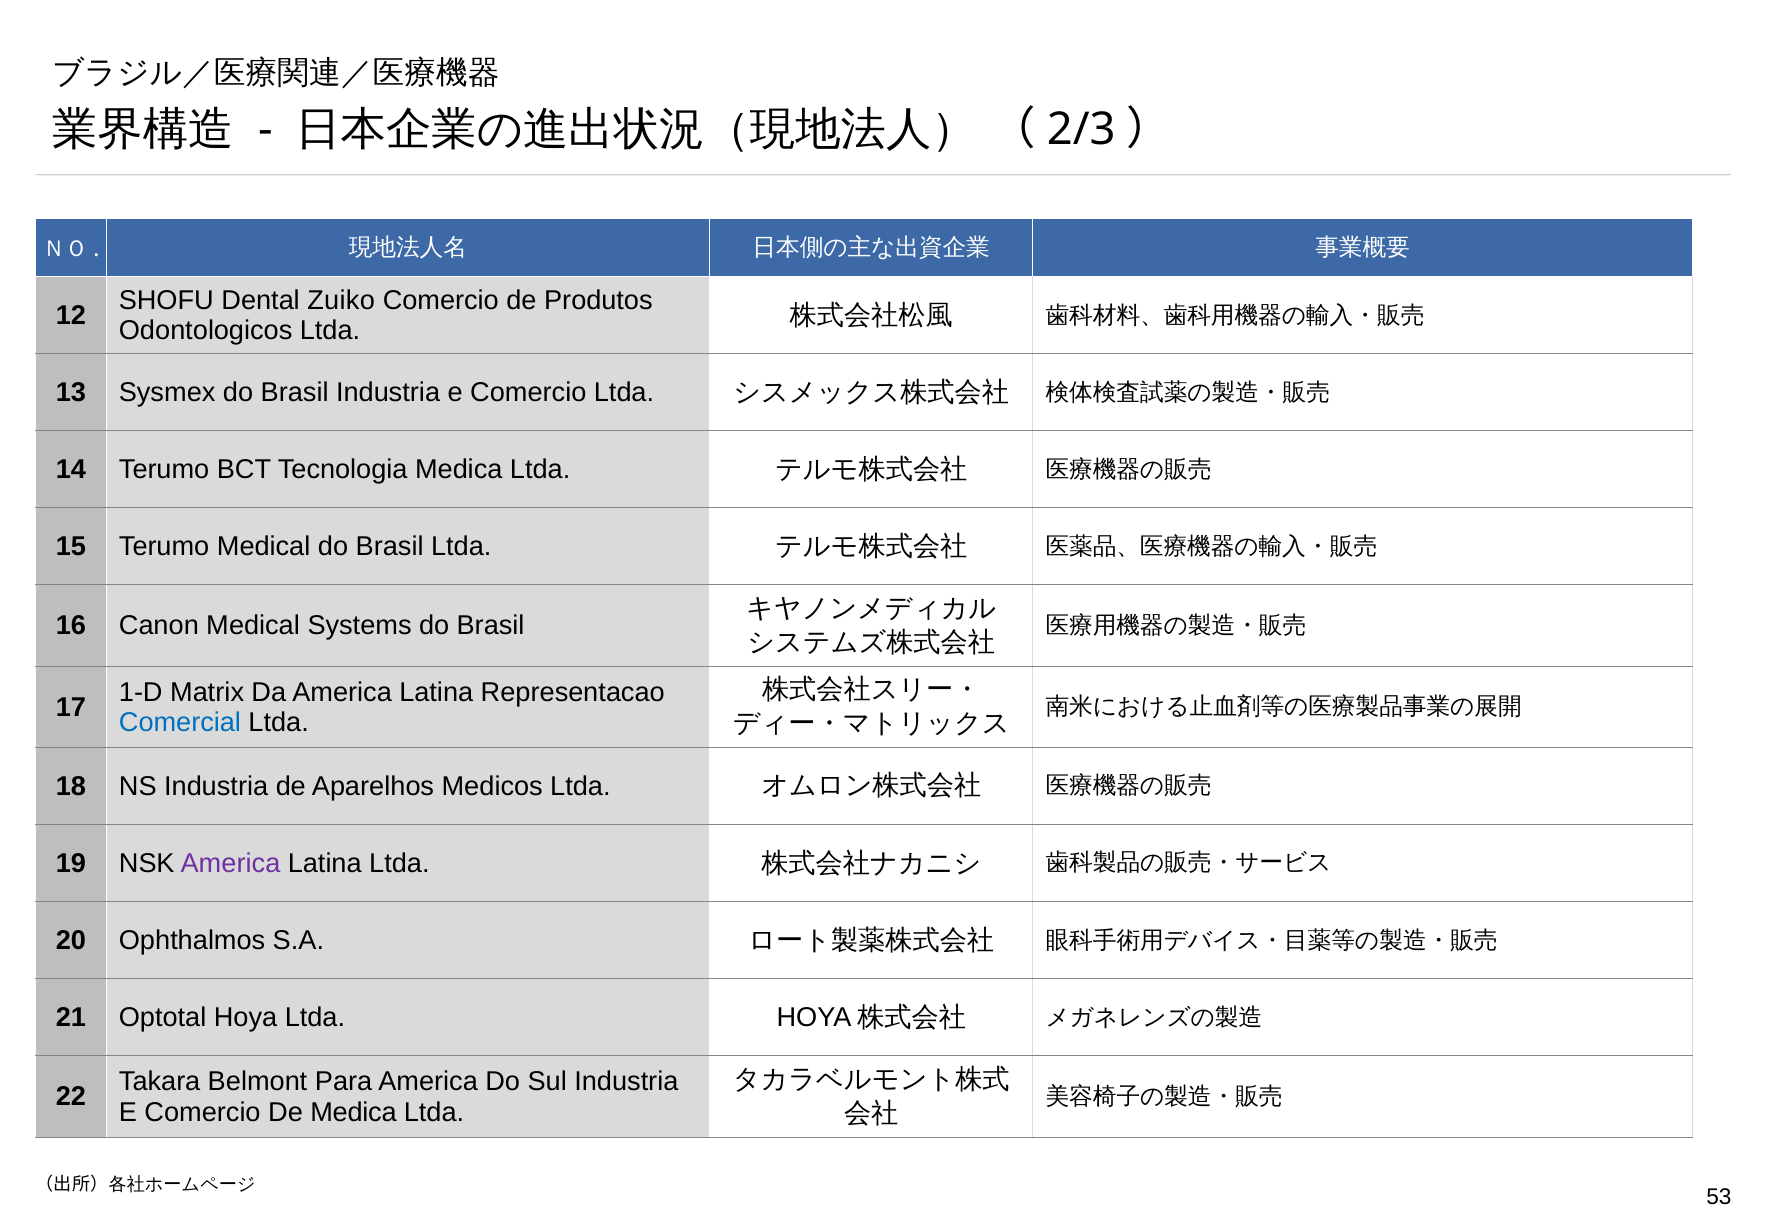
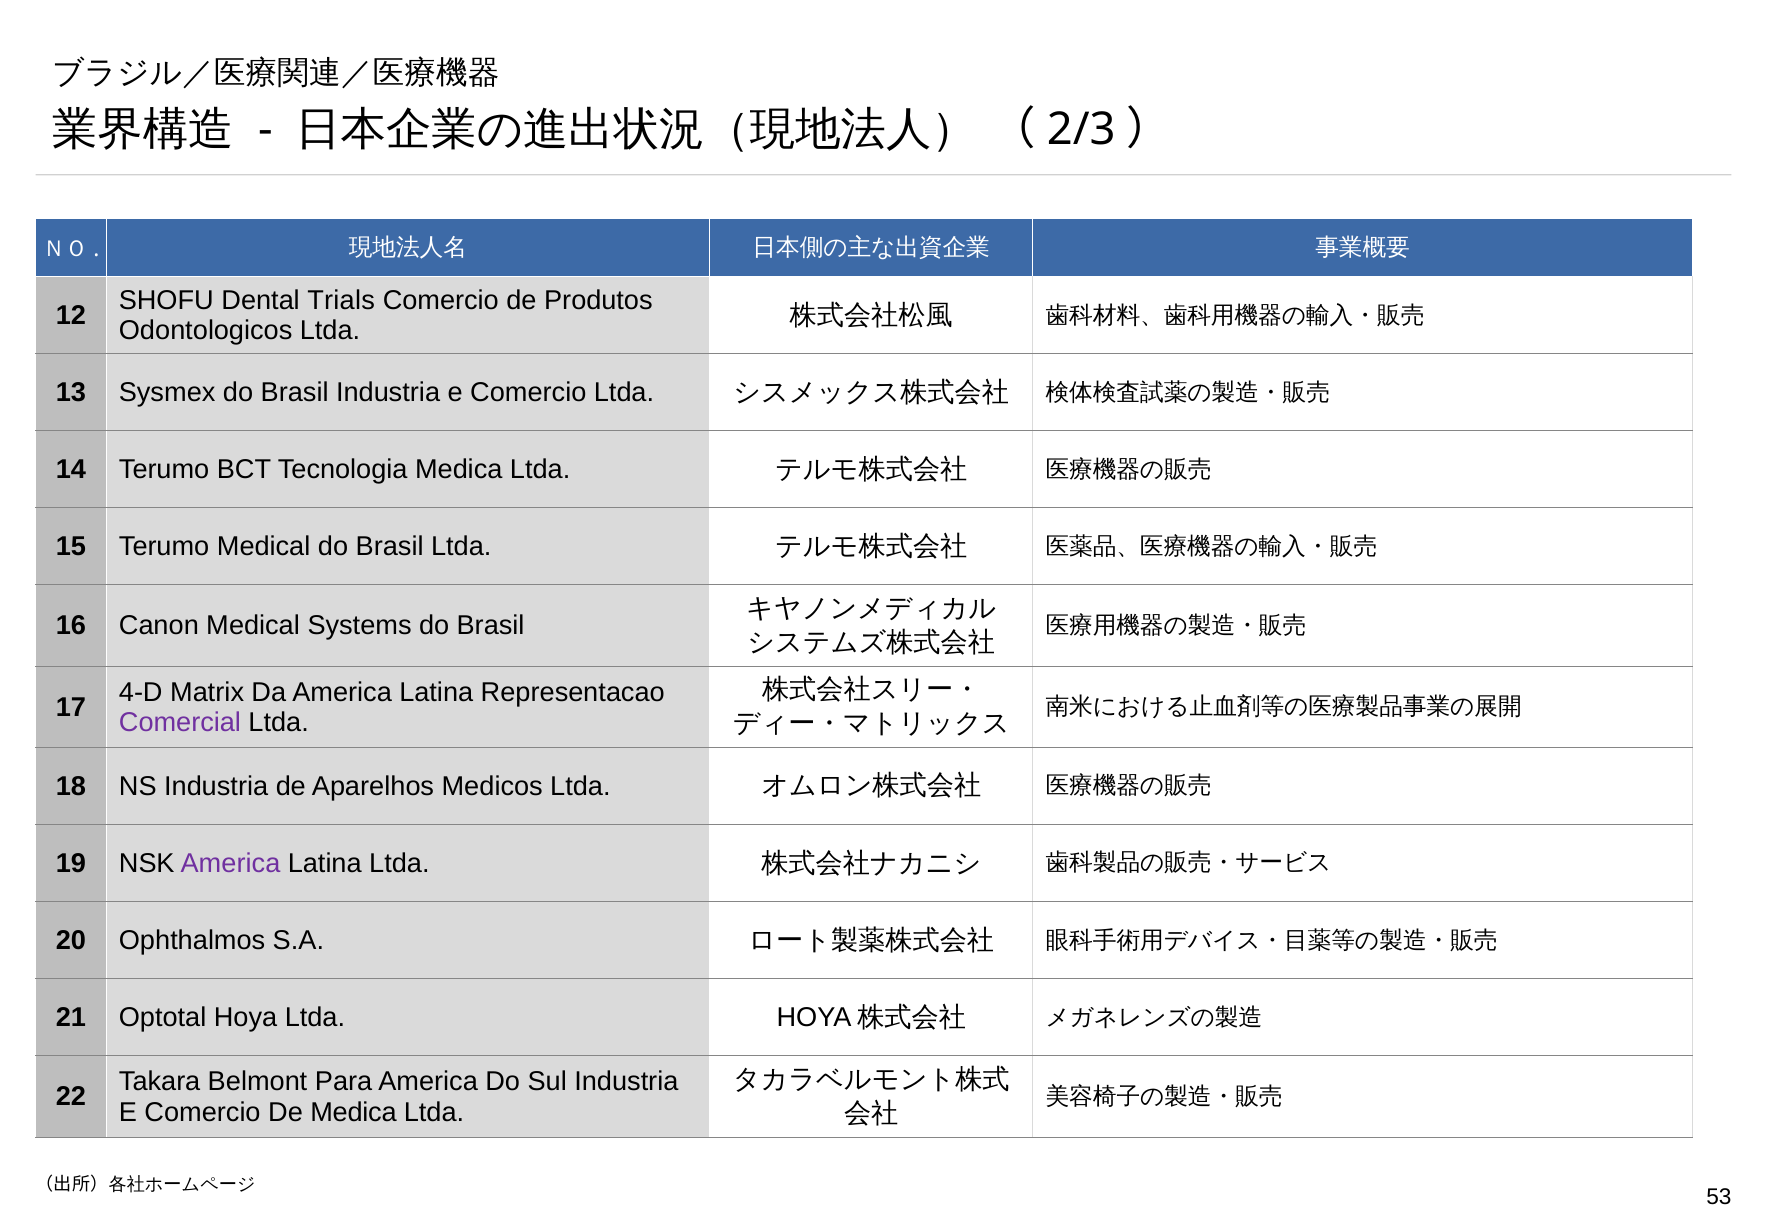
Zuiko: Zuiko -> Trials (341, 301)
1-D: 1-D -> 4-D (141, 692)
Comercial colour: blue -> purple (180, 723)
